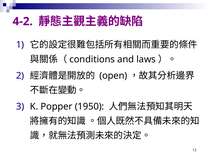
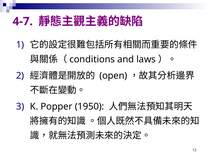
4-2: 4-2 -> 4-7 (23, 21)
